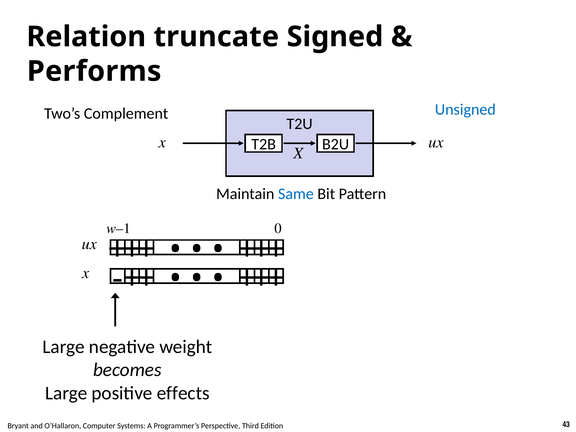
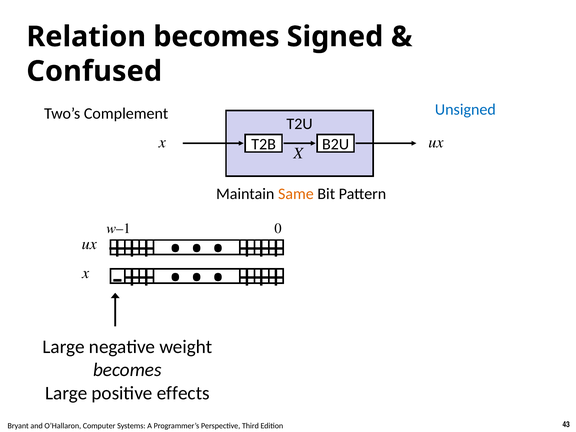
Relation truncate: truncate -> becomes (216, 37)
Performs: Performs -> Confused (94, 71)
Same colour: blue -> orange (296, 194)
